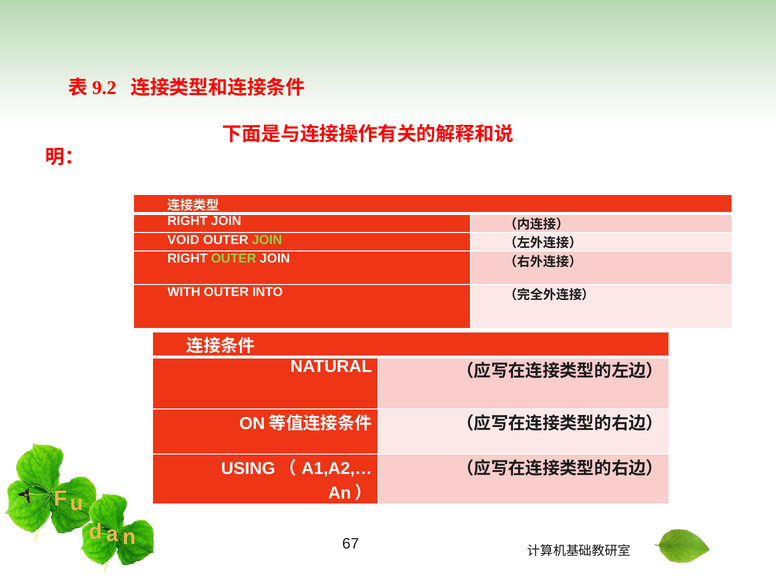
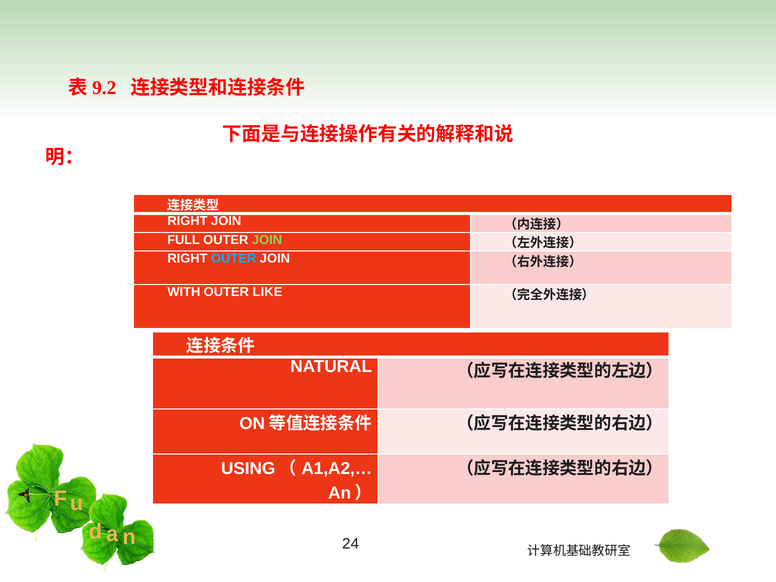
VOID: VOID -> FULL (184, 240)
OUTER colour: light green -> light blue (234, 259)
INTO: INTO -> LIKE (268, 292)
67: 67 -> 24 (351, 544)
